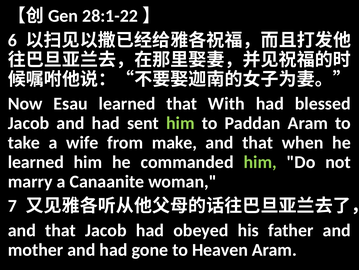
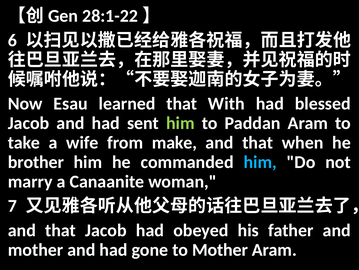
learned: learned -> brother (36, 162)
him colour: light green -> light blue (260, 162)
to Heaven: Heaven -> Mother (220, 249)
